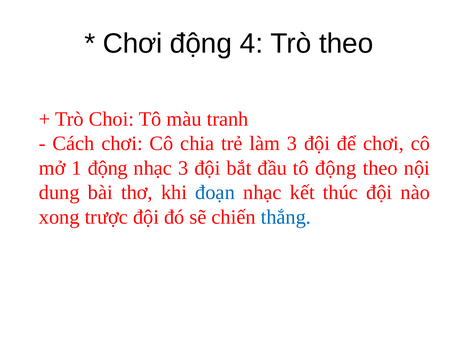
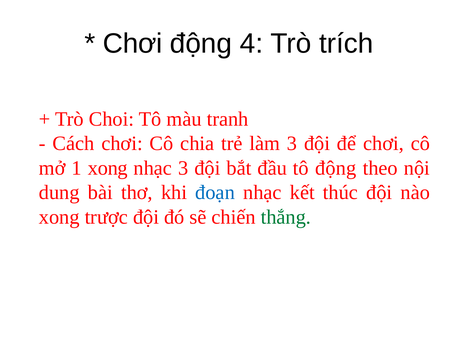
Trò theo: theo -> trích (346, 44)
1 động: động -> xong (108, 168)
thắng colour: blue -> green (286, 217)
